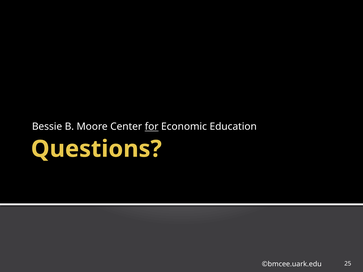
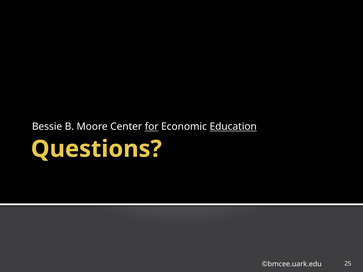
Education underline: none -> present (233, 127)
